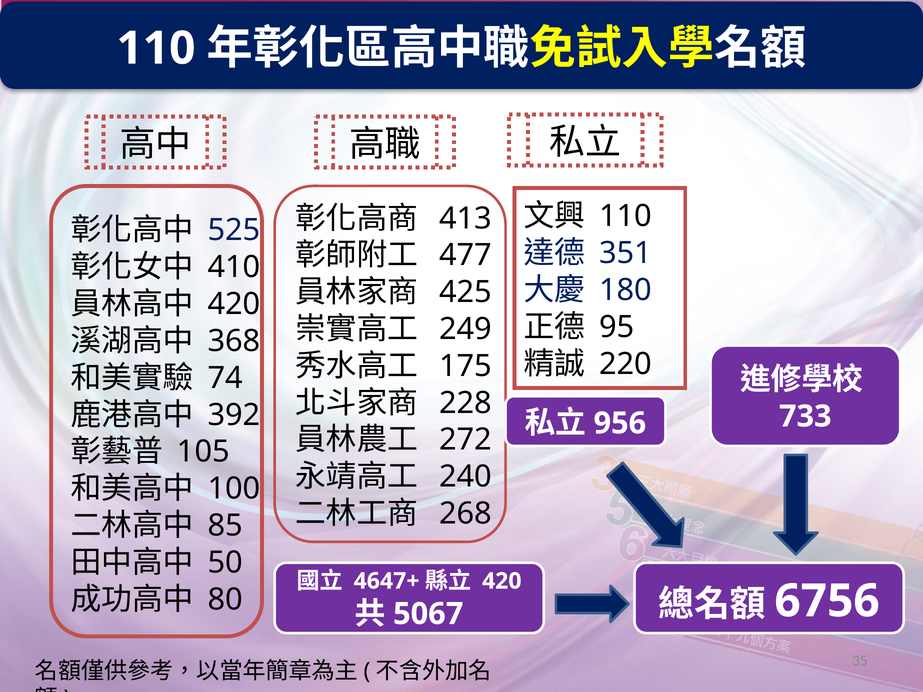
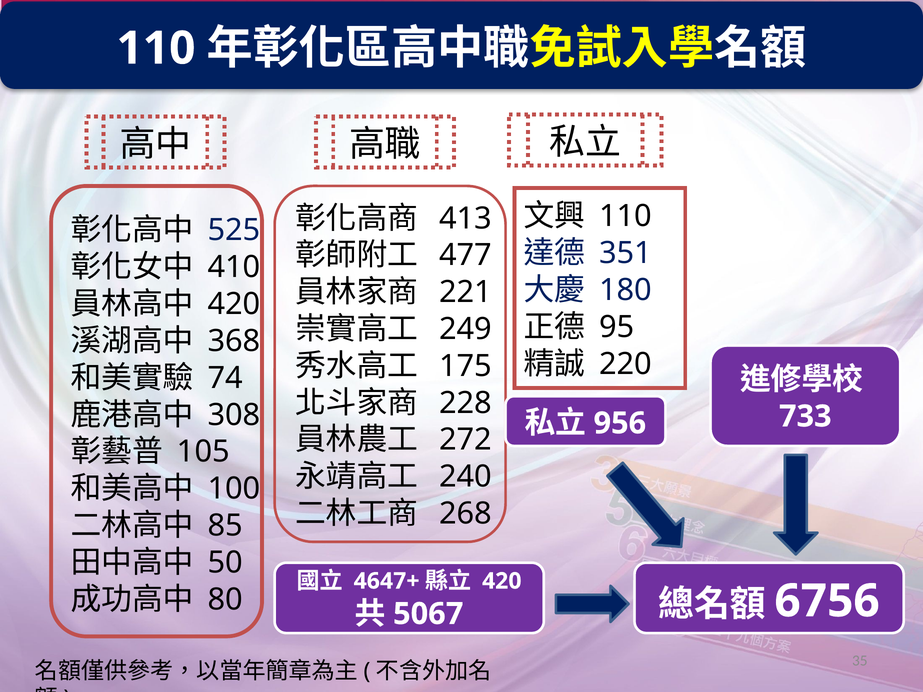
425: 425 -> 221 (466, 292)
392: 392 -> 308 (234, 415)
